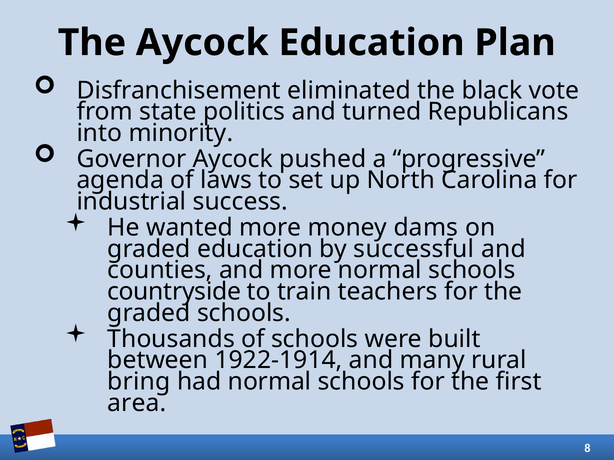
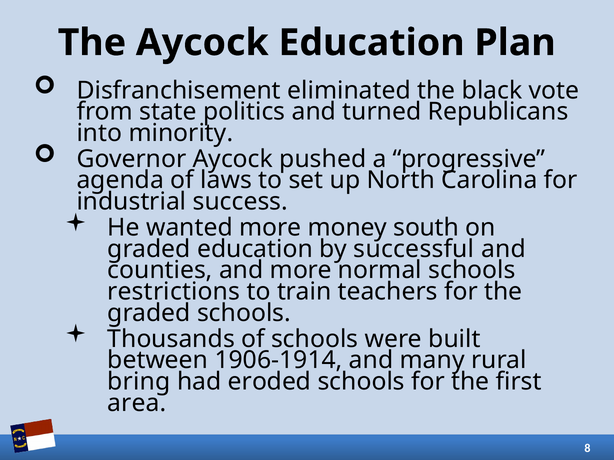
dams: dams -> south (426, 228)
countryside: countryside -> restrictions (174, 292)
1922-1914: 1922-1914 -> 1906-1914 (279, 361)
had normal: normal -> eroded (270, 382)
